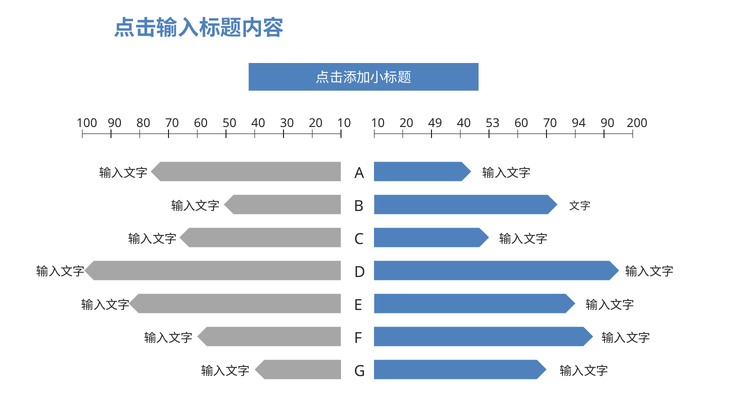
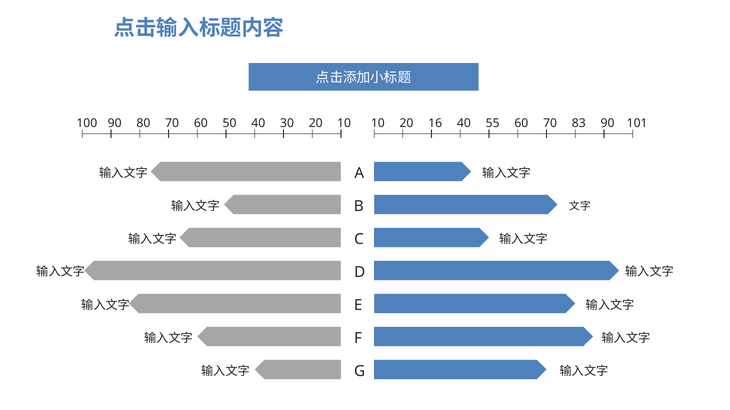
49: 49 -> 16 (435, 124)
53: 53 -> 55 (493, 124)
94: 94 -> 83 (579, 124)
200: 200 -> 101 (637, 124)
